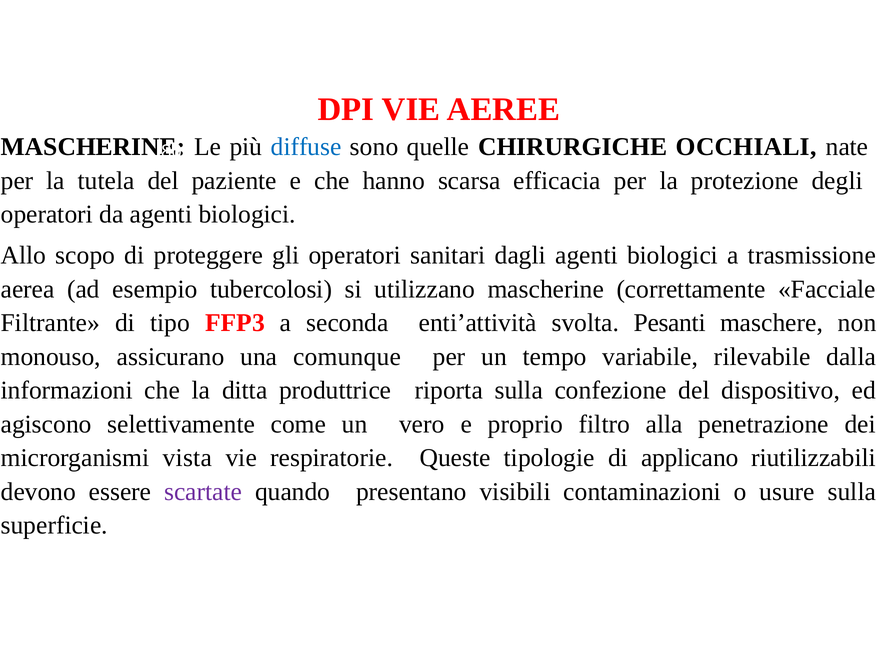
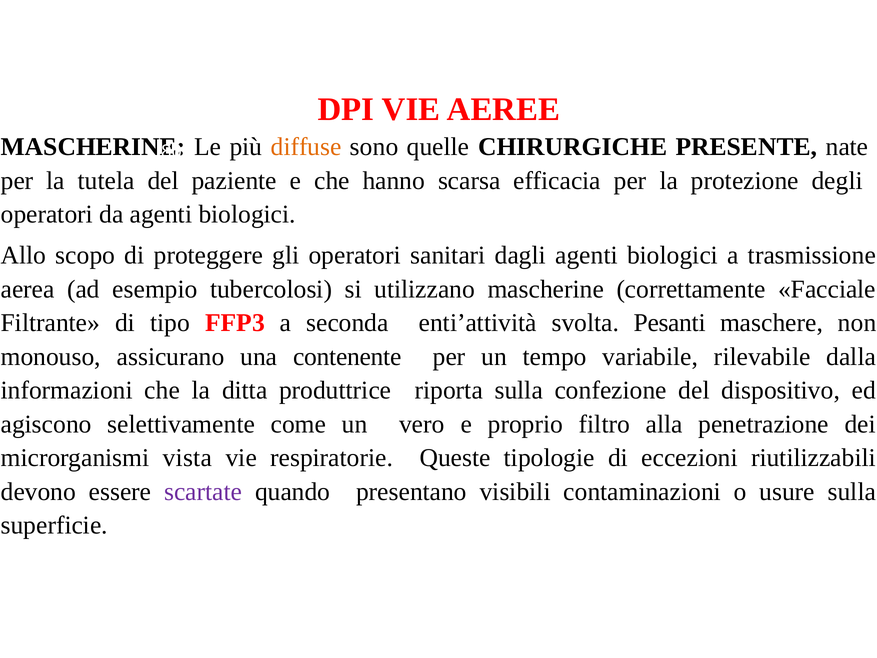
diffuse colour: blue -> orange (306, 147)
OCCHIALI: OCCHIALI -> PRESENTE (746, 147)
comunque: comunque -> contenente (347, 356)
applicano: applicano -> eccezioni (690, 458)
